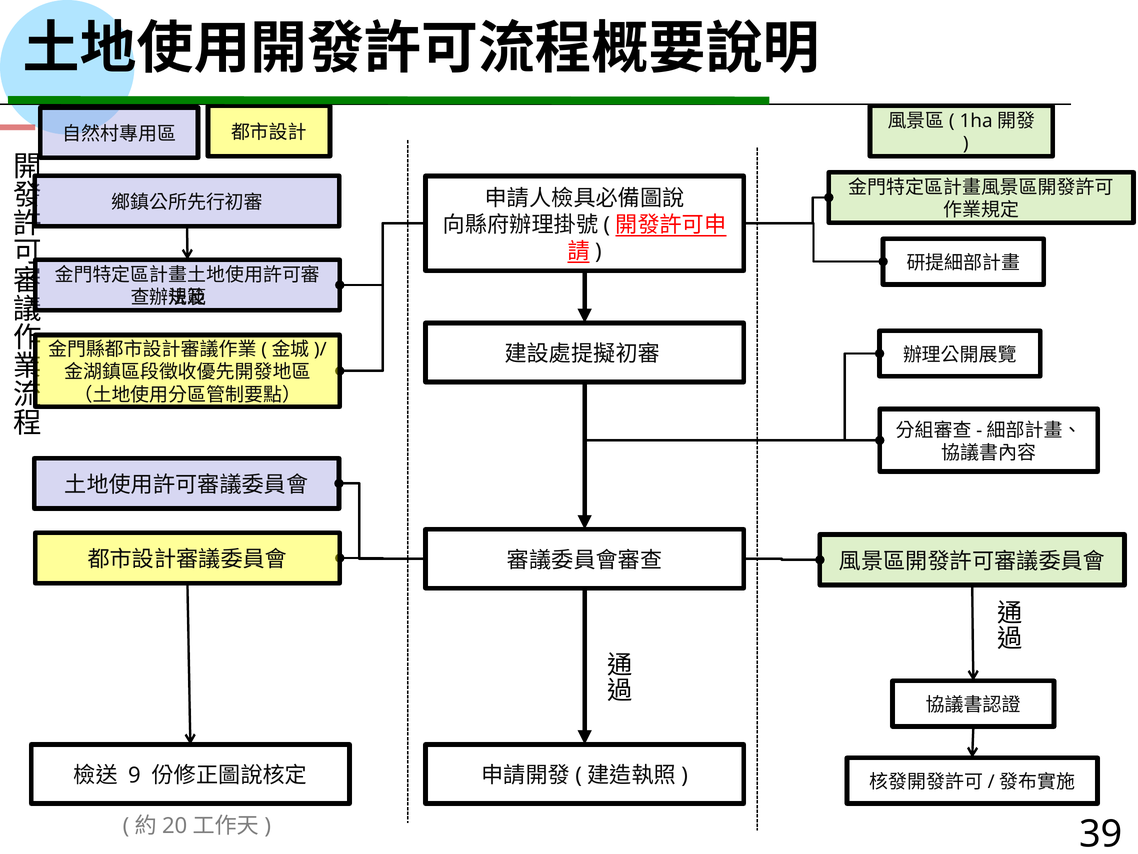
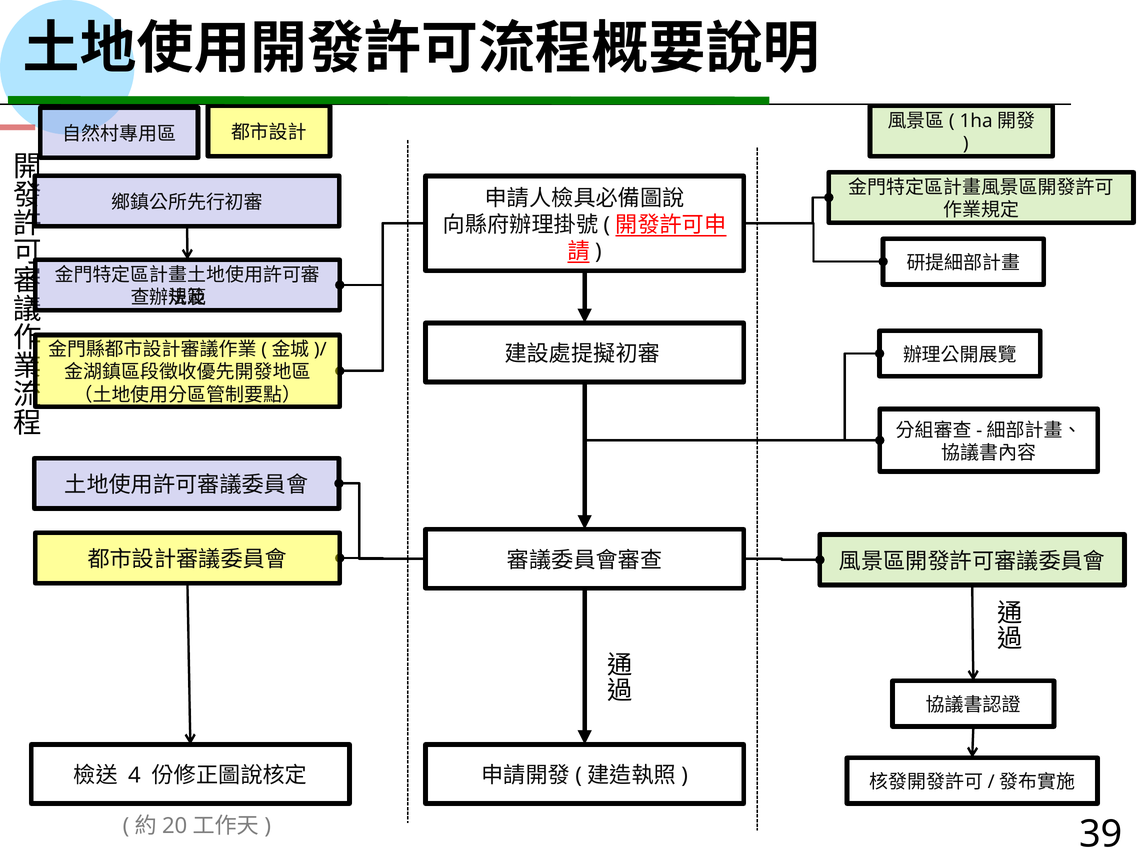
9: 9 -> 4 (134, 775)
